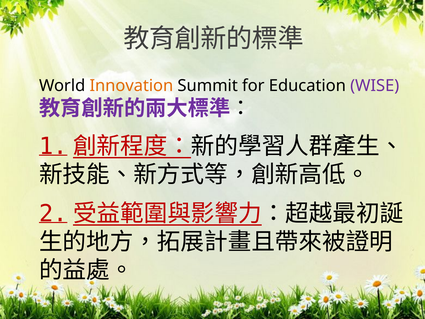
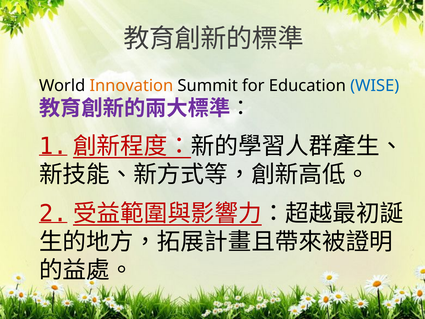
WISE colour: purple -> blue (375, 86)
